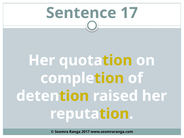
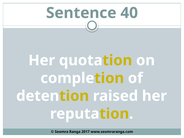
17: 17 -> 40 (129, 13)
